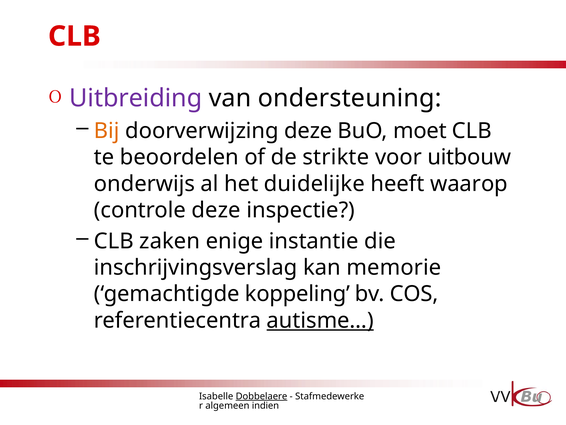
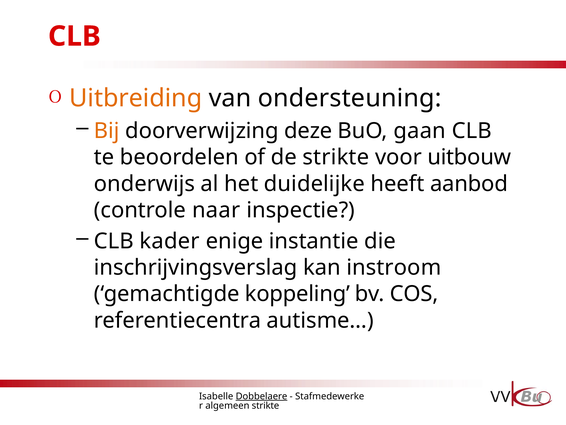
Uitbreiding colour: purple -> orange (136, 98)
moet: moet -> gaan (420, 131)
waarop: waarop -> aanbod (469, 184)
controle deze: deze -> naar (216, 210)
zaken: zaken -> kader (170, 241)
memorie: memorie -> instroom (394, 267)
autisme… underline: present -> none (320, 320)
algemeen indien: indien -> strikte (265, 405)
